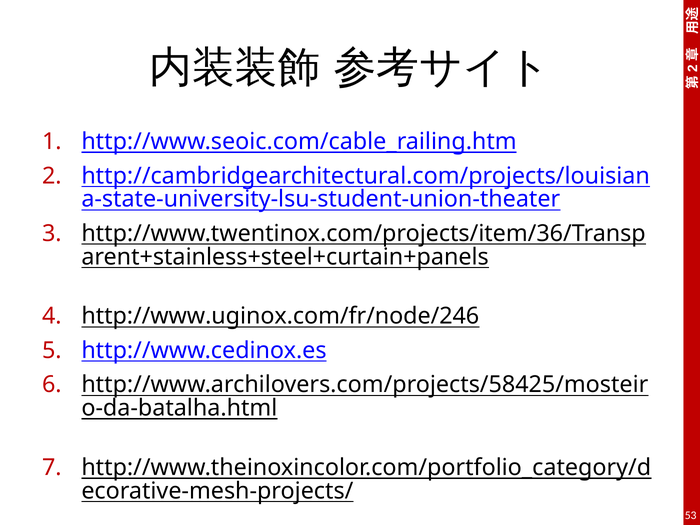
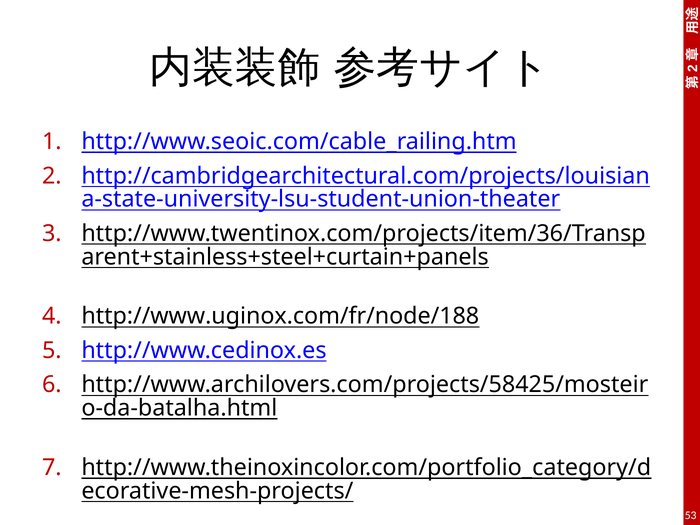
http://www.uginox.com/fr/node/246: http://www.uginox.com/fr/node/246 -> http://www.uginox.com/fr/node/188 (280, 316)
